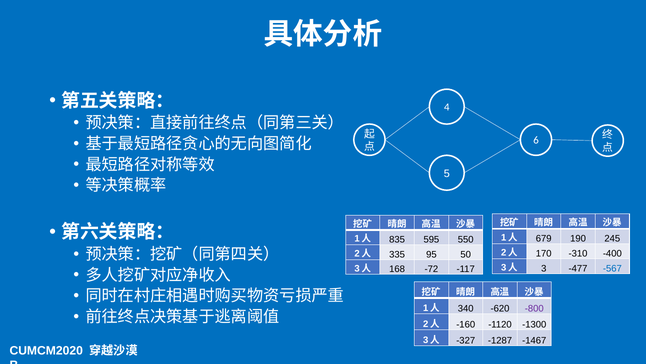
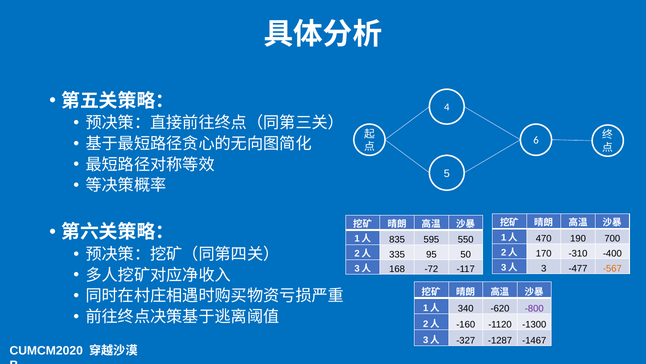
679: 679 -> 470 (544, 238)
245: 245 -> 700 (612, 238)
-567 colour: blue -> orange (612, 268)
